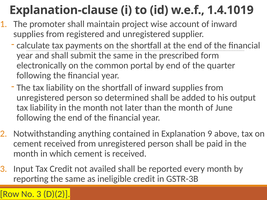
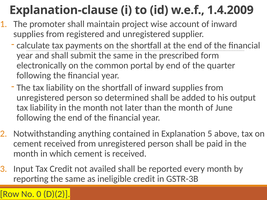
1.4.1019: 1.4.1019 -> 1.4.2009 (230, 10)
9: 9 -> 5 (210, 134)
No 3: 3 -> 0 (39, 194)
